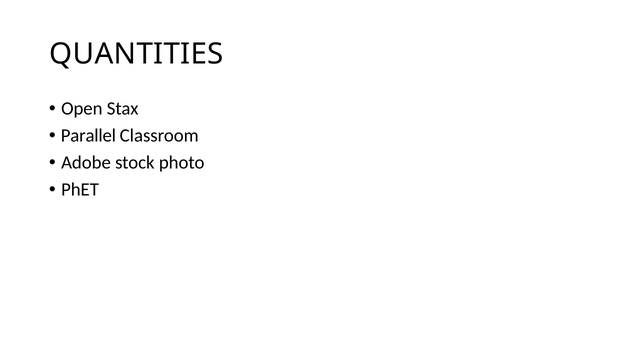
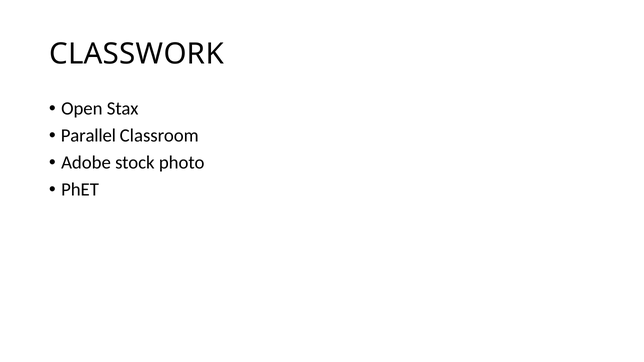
QUANTITIES: QUANTITIES -> CLASSWORK (136, 54)
